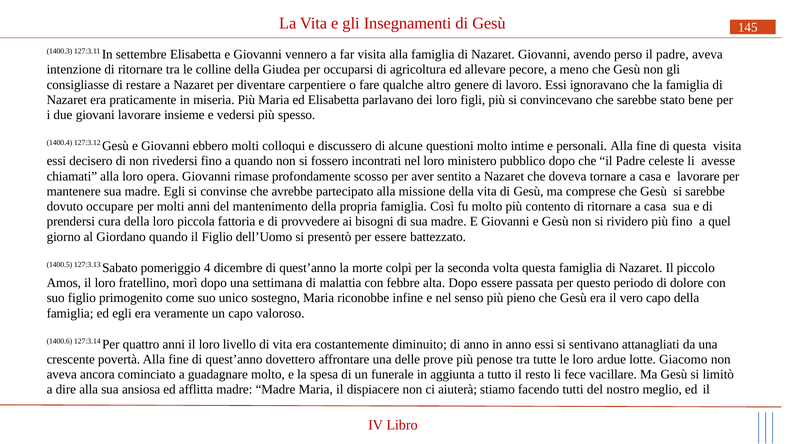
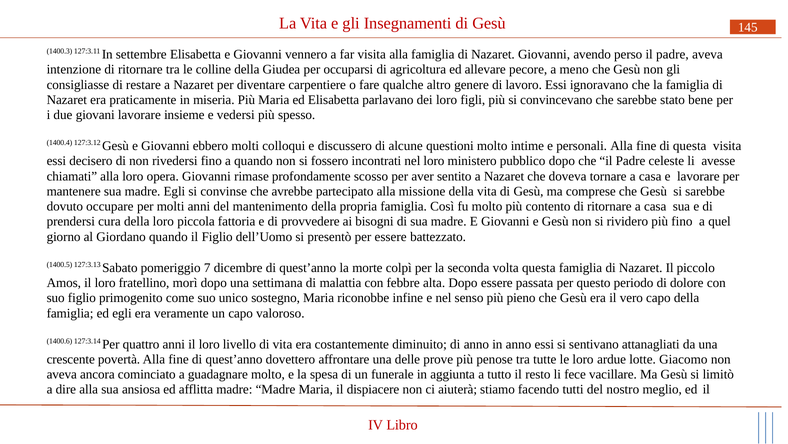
4: 4 -> 7 (207, 268)
